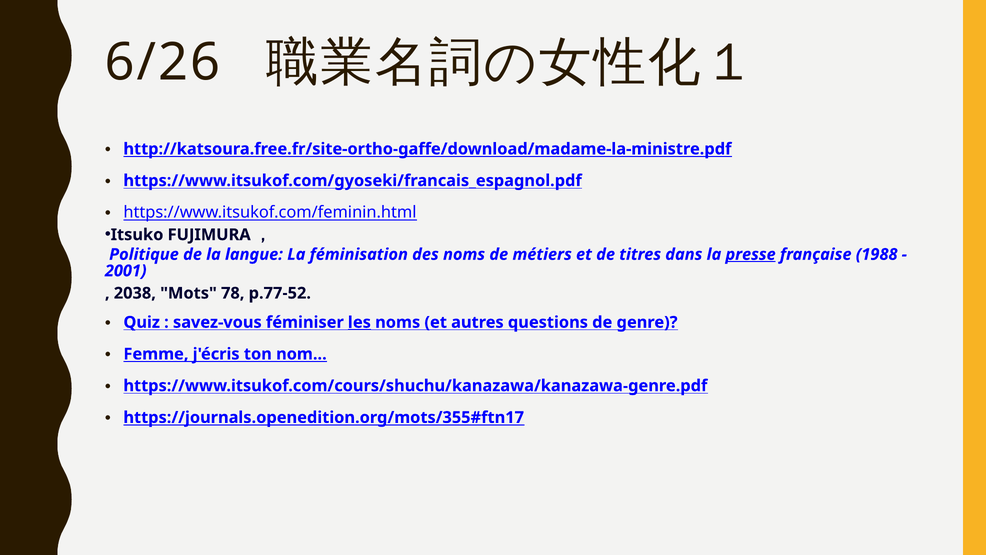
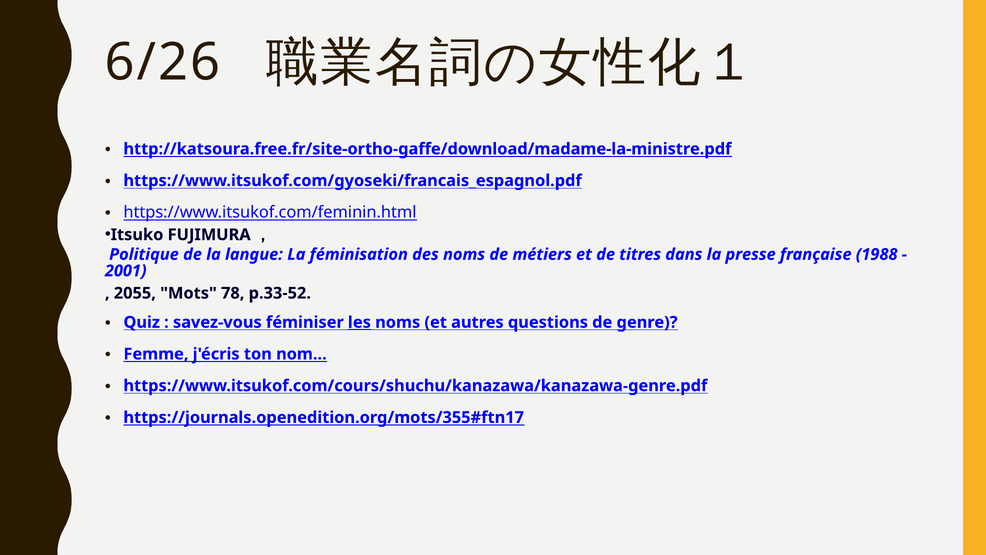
presse underline: present -> none (751, 254)
2038: 2038 -> 2055 (135, 293)
p.77-52: p.77-52 -> p.33-52 (280, 293)
